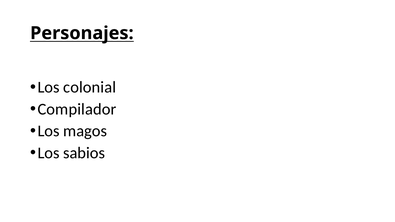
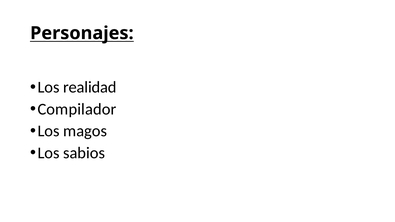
colonial: colonial -> realidad (90, 87)
